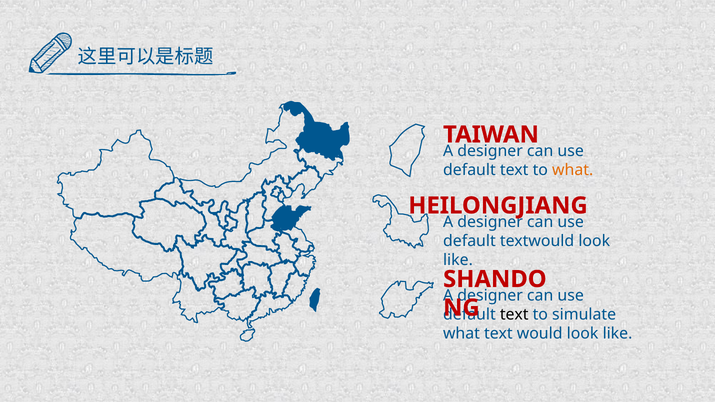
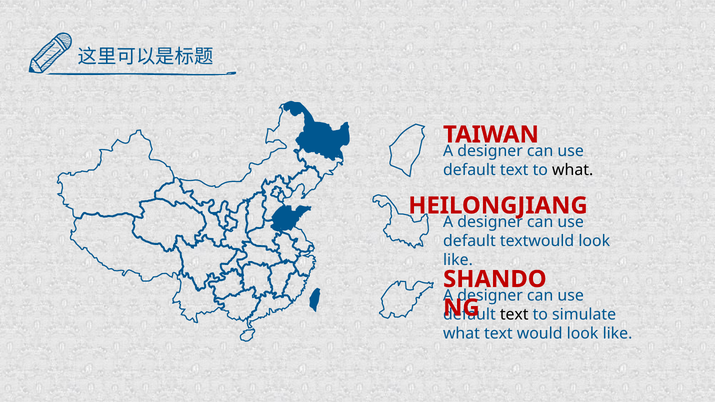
what colour: orange -> black (573, 170)
